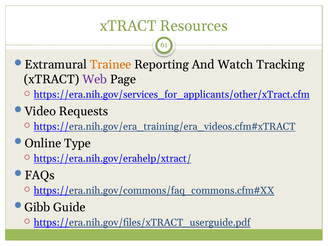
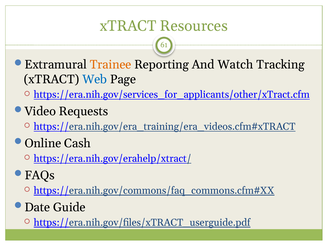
Web colour: purple -> blue (95, 79)
Type: Type -> Cash (77, 143)
Gibb: Gibb -> Date (37, 207)
